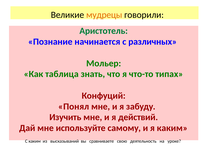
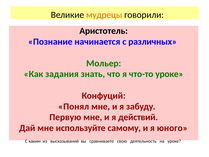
Аристотель colour: green -> black (104, 31)
таблица: таблица -> задания (62, 74)
что-то типах: типах -> уроке (169, 74)
Изучить: Изучить -> Первую (65, 117)
я каким: каким -> юного (172, 128)
